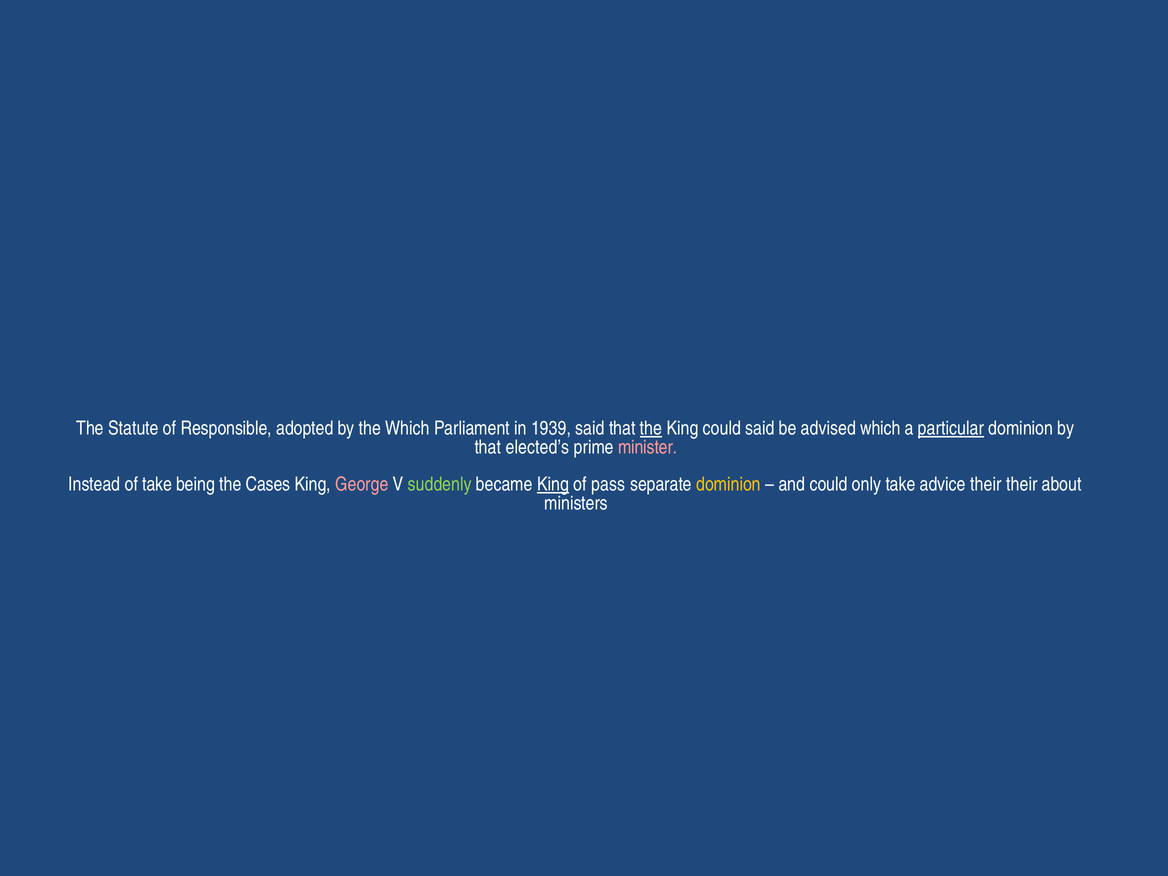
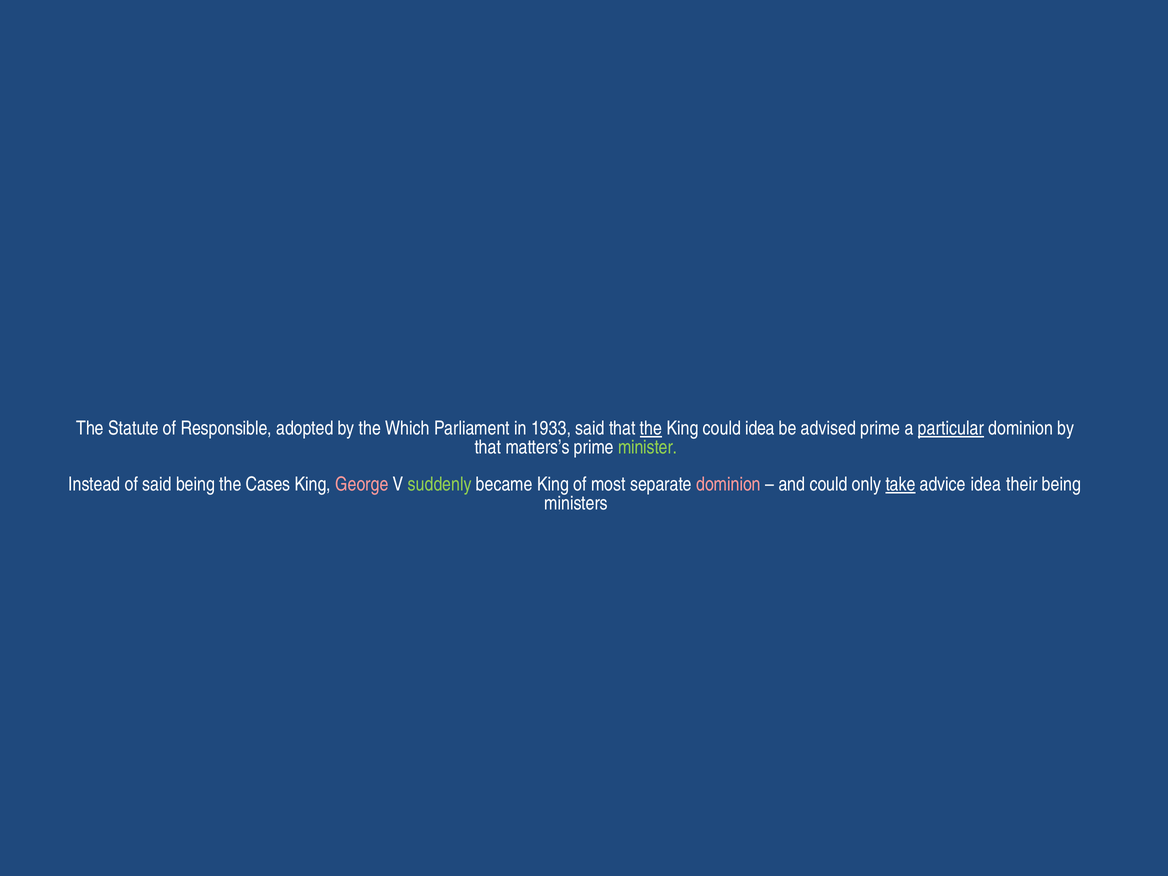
1939: 1939 -> 1933 (551, 428)
could said: said -> idea (760, 428)
advised which: which -> prime (880, 428)
elected’s: elected’s -> matters’s (538, 447)
minister colour: pink -> light green (648, 447)
of take: take -> said (157, 484)
King underline: present -> none (553, 484)
pass: pass -> most (608, 484)
dominion colour: yellow -> pink (728, 484)
take underline: none -> present (900, 484)
advice their: their -> idea (986, 484)
their about: about -> being (1062, 484)
